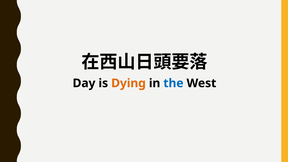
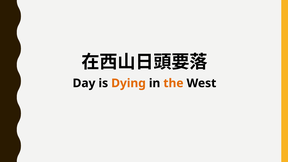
the colour: blue -> orange (173, 83)
